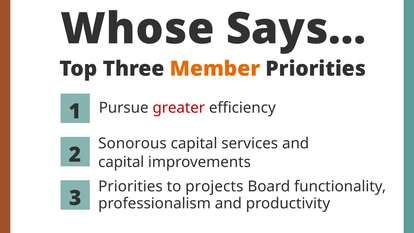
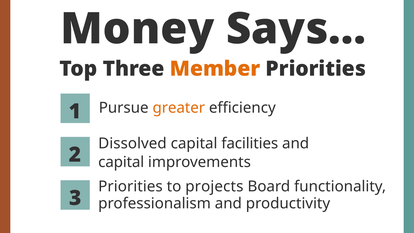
Whose: Whose -> Money (137, 29)
greater colour: red -> orange (179, 108)
Sonorous: Sonorous -> Dissolved (132, 144)
services: services -> facilities (250, 144)
